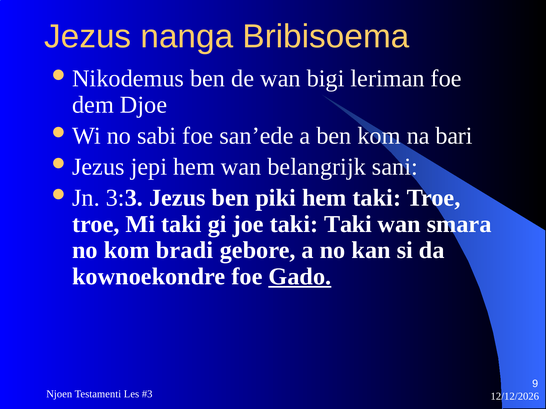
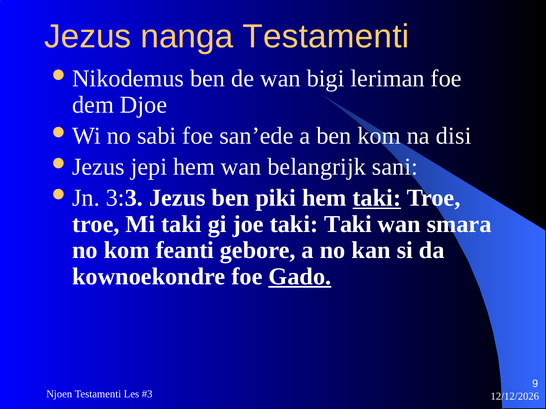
nanga Bribisoema: Bribisoema -> Testamenti (326, 36)
bari: bari -> disi (454, 136)
taki underline: none -> present (377, 198)
bradi: bradi -> feanti (185, 251)
